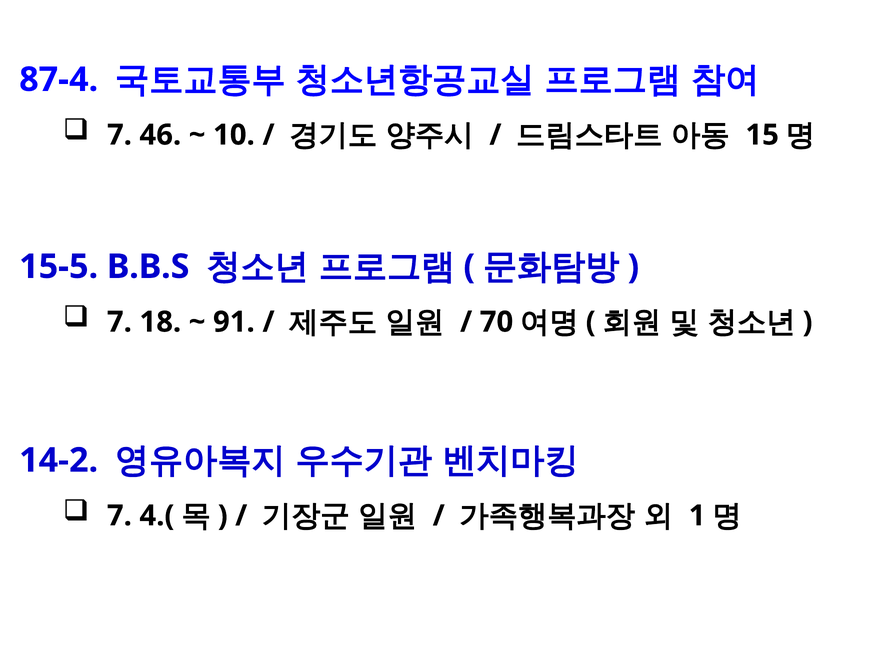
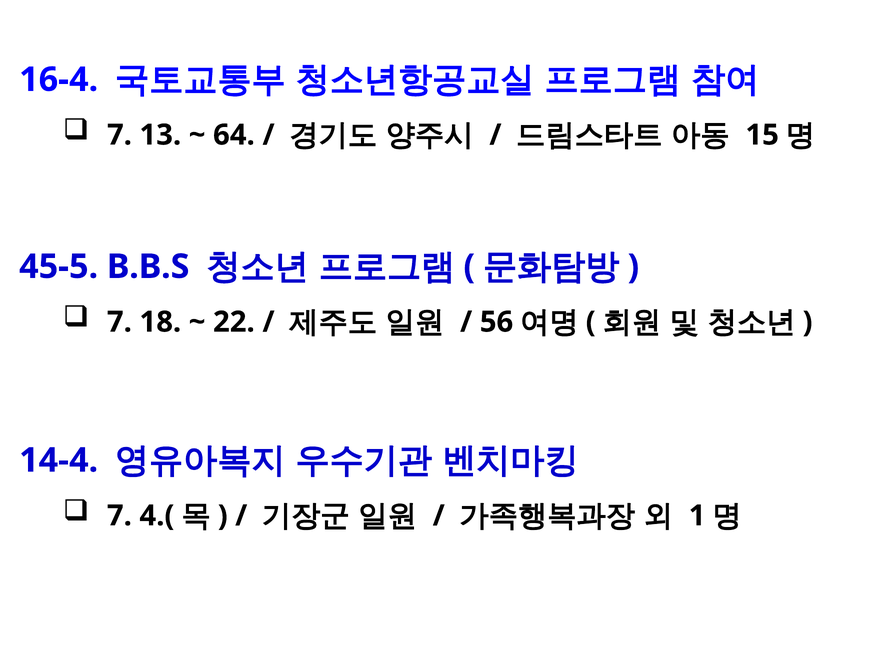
87-4: 87-4 -> 16-4 (59, 80)
46: 46 -> 13 (160, 135)
10: 10 -> 64 (234, 135)
15-5: 15-5 -> 45-5 (59, 266)
91: 91 -> 22 (234, 322)
70: 70 -> 56 (497, 322)
14-2: 14-2 -> 14-4 (59, 460)
